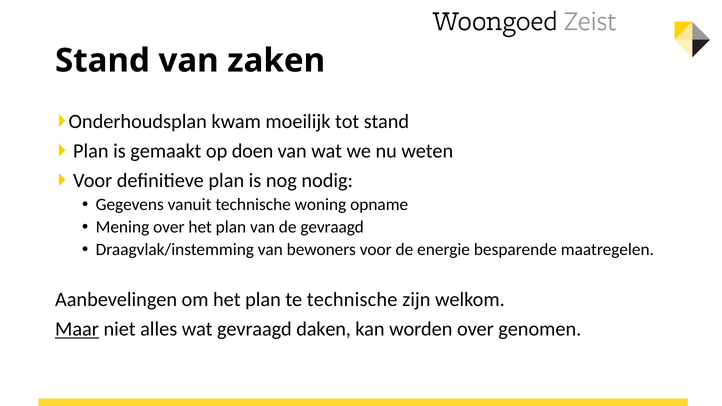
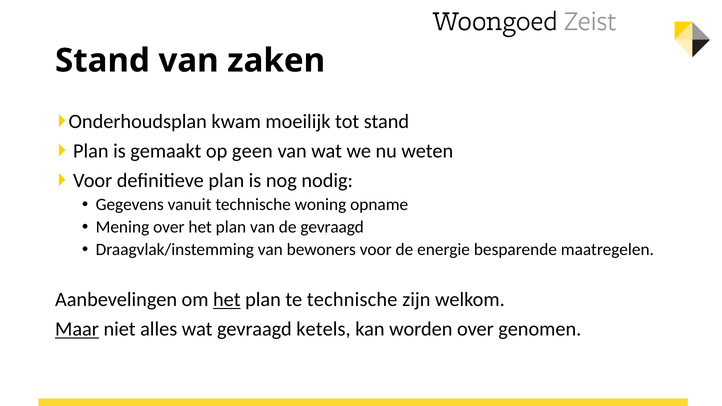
doen: doen -> geen (252, 151)
het underline: none -> present (227, 300)
daken: daken -> ketels (323, 329)
